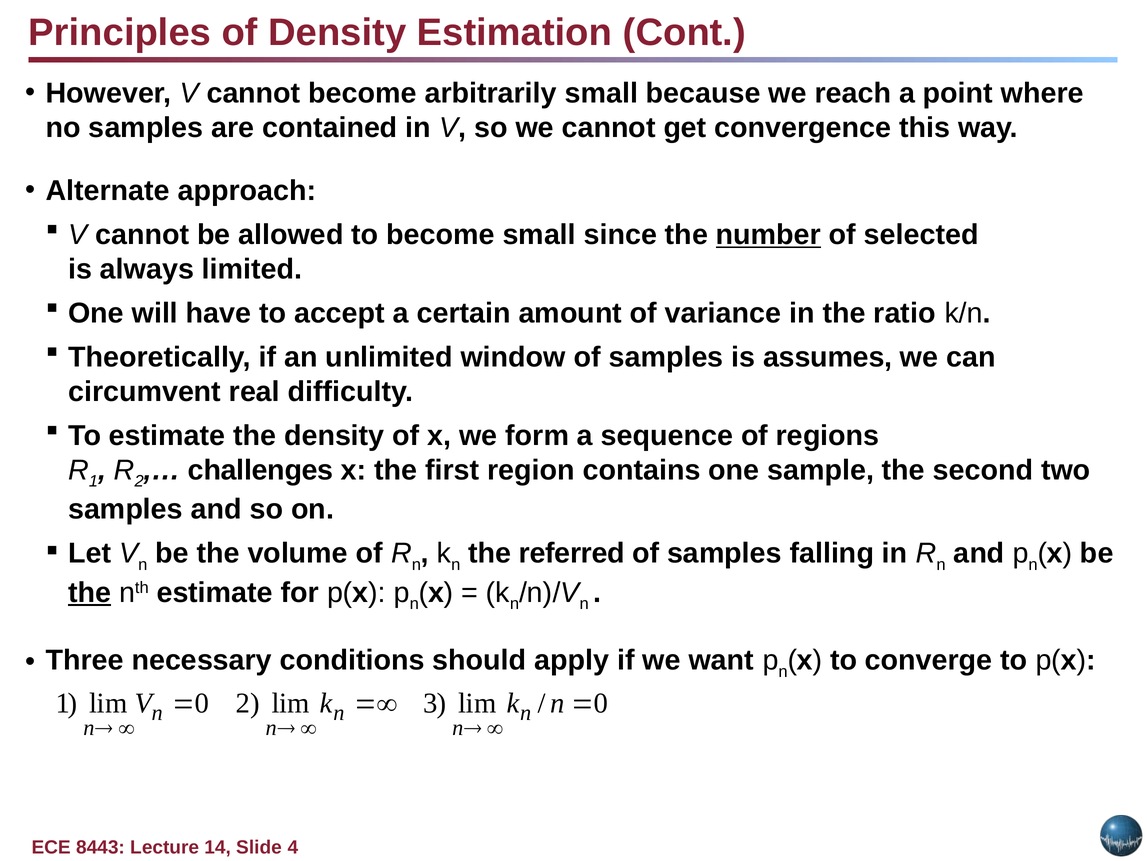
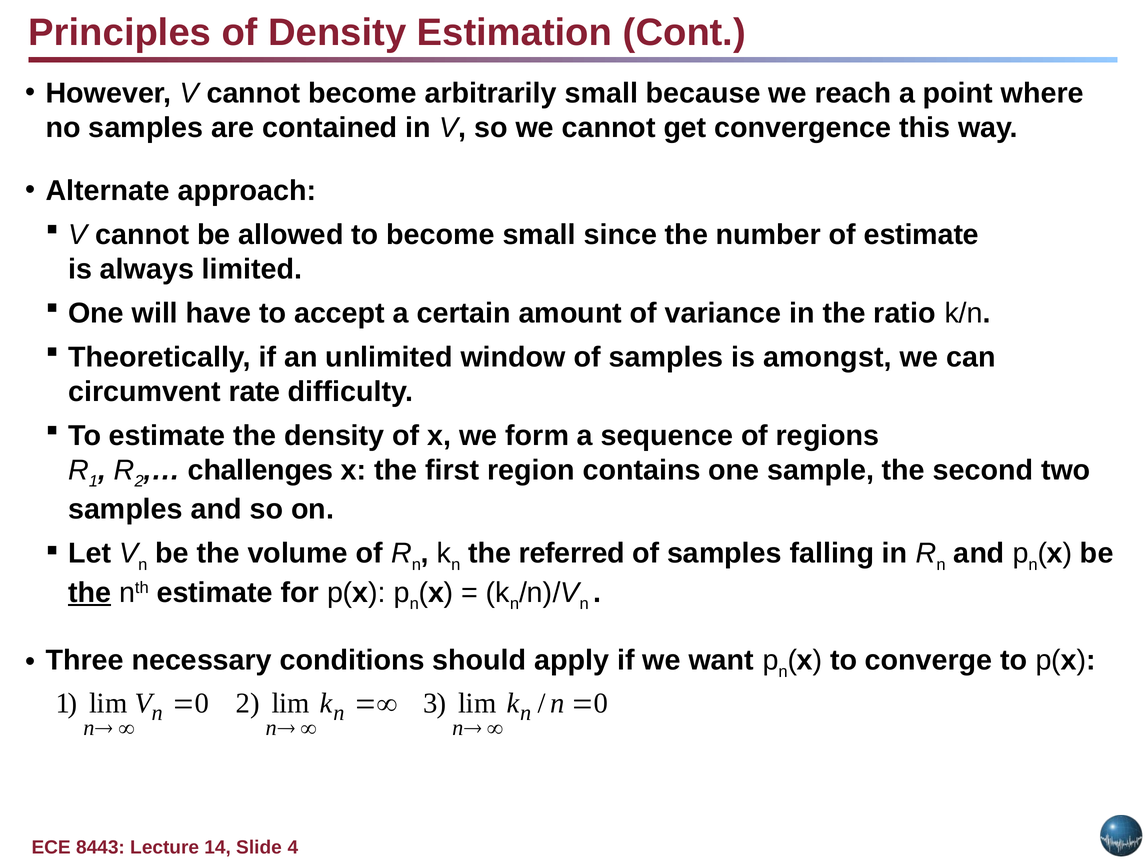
number underline: present -> none (768, 235)
of selected: selected -> estimate (921, 235)
assumes: assumes -> amongst (827, 357)
real: real -> rate (255, 391)
